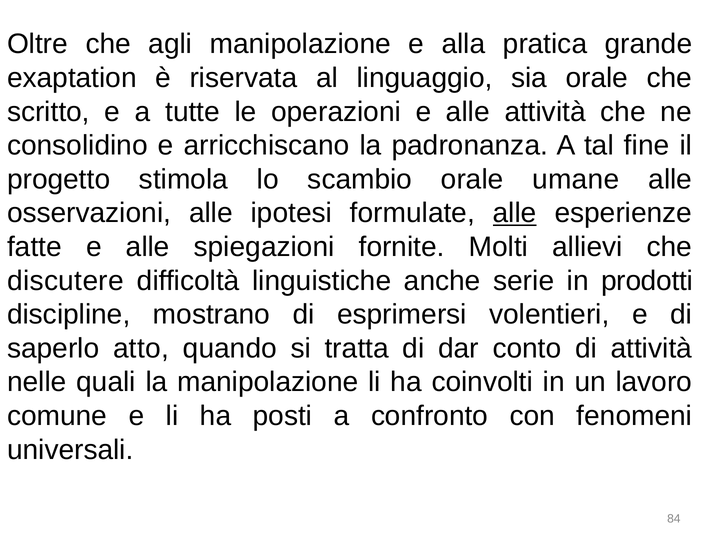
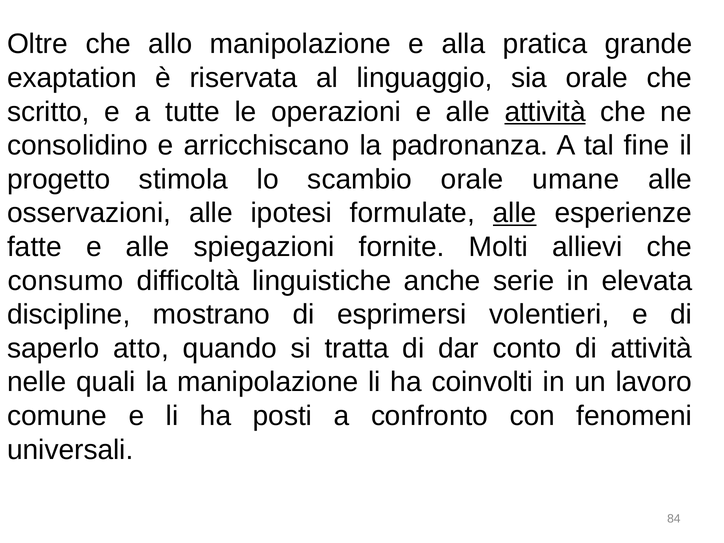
agli: agli -> allo (170, 44)
attività underline: none -> present (545, 112)
discutere: discutere -> consumo (66, 281)
prodotti: prodotti -> elevata (647, 281)
